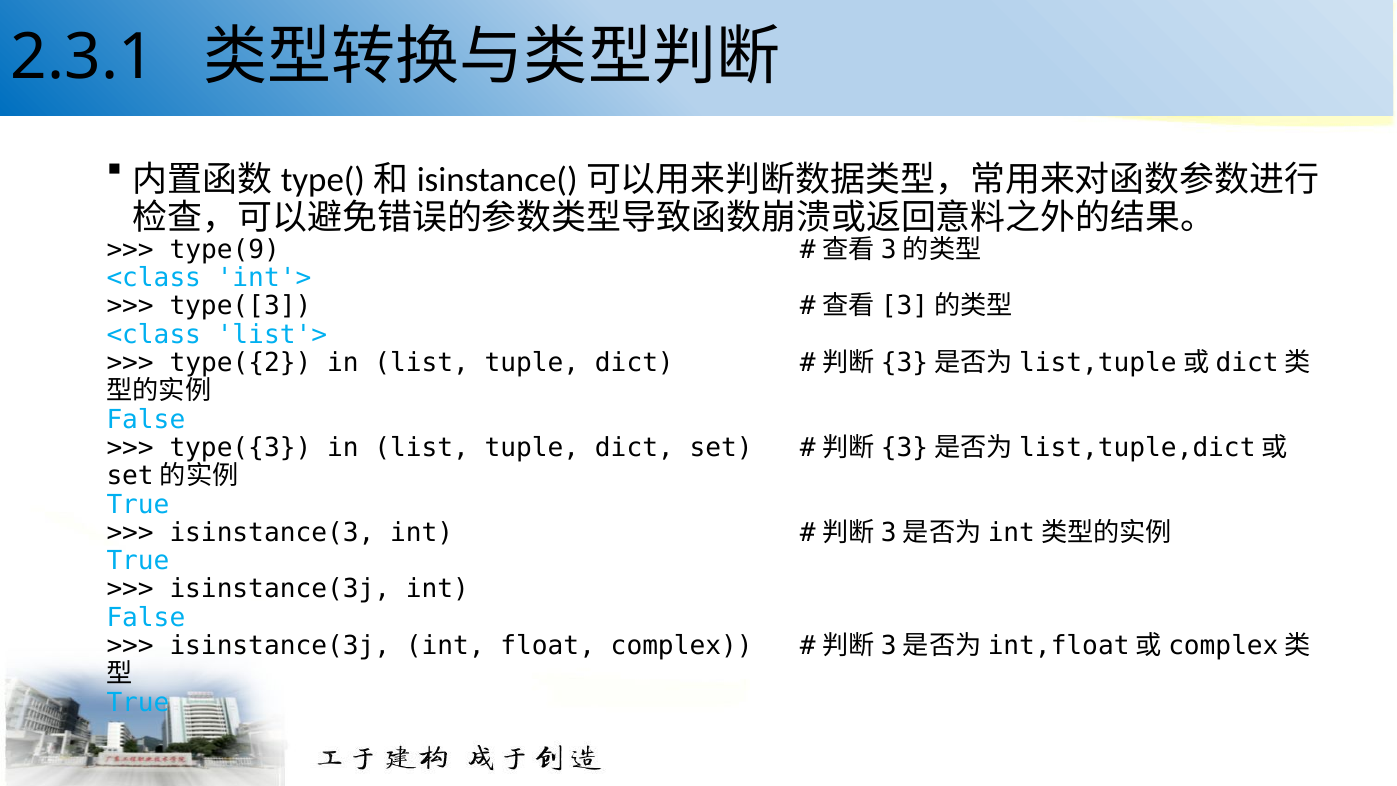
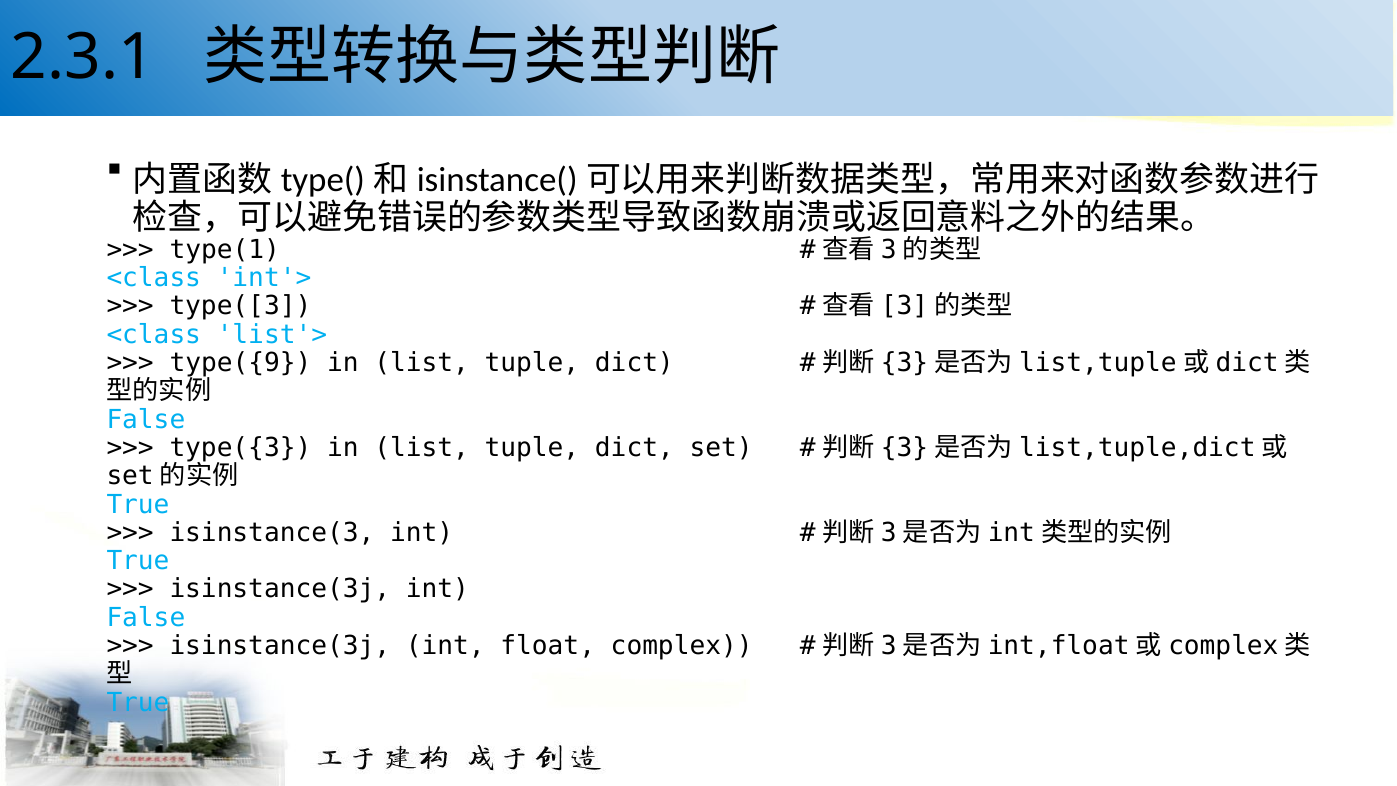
type(9: type(9 -> type(1 (225, 250)
type({2: type({2 -> type({9 (240, 363)
